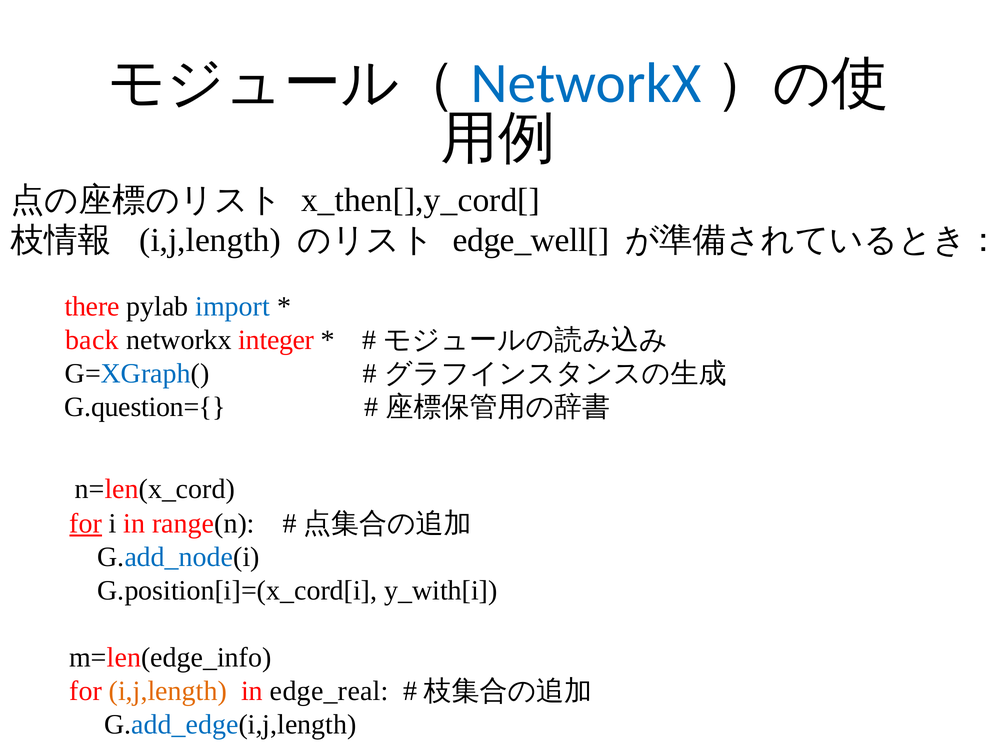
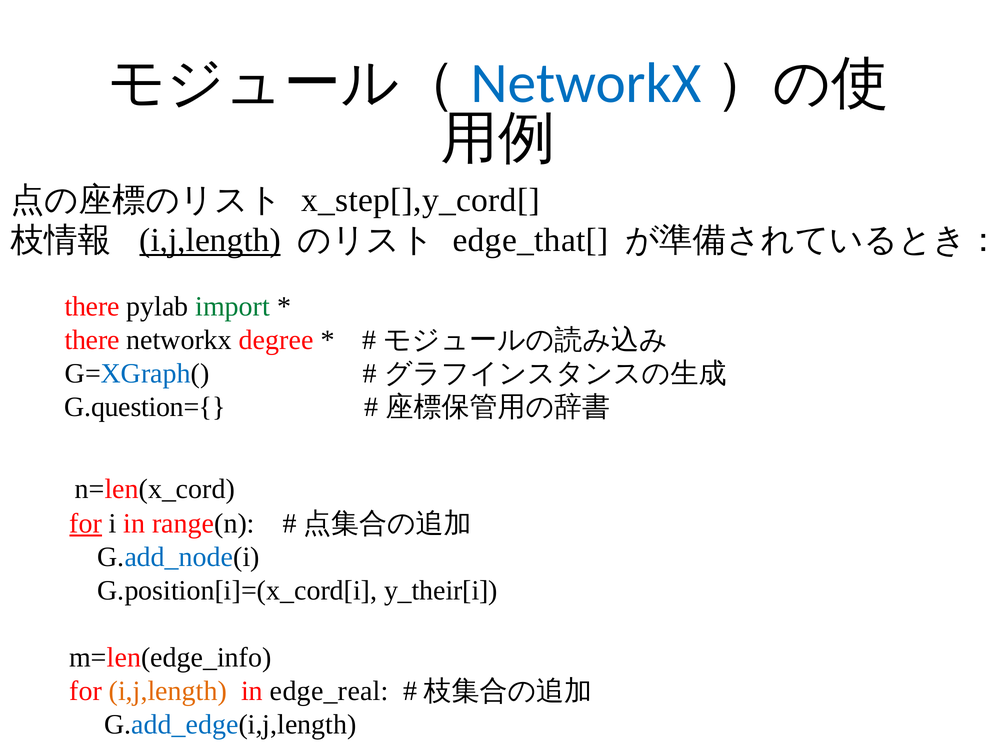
x_then[],y_cord[: x_then[],y_cord[ -> x_step[],y_cord[ (420, 200)
i,j,length underline: none -> present (210, 241)
edge_well[: edge_well[ -> edge_that[ (531, 241)
import colour: blue -> green (233, 307)
back: back -> there (92, 340)
integer: integer -> degree (276, 340)
y_with[i: y_with[i -> y_their[i (441, 591)
